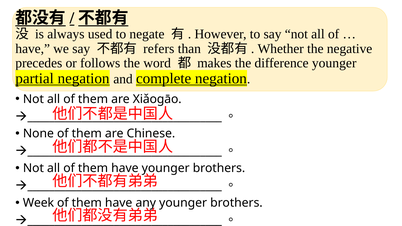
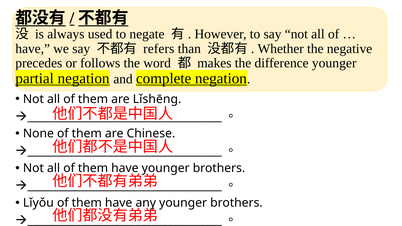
Xiǎogāo: Xiǎogāo -> Lǐshēng (157, 99)
Week: Week -> Lǐyǒu (38, 203)
